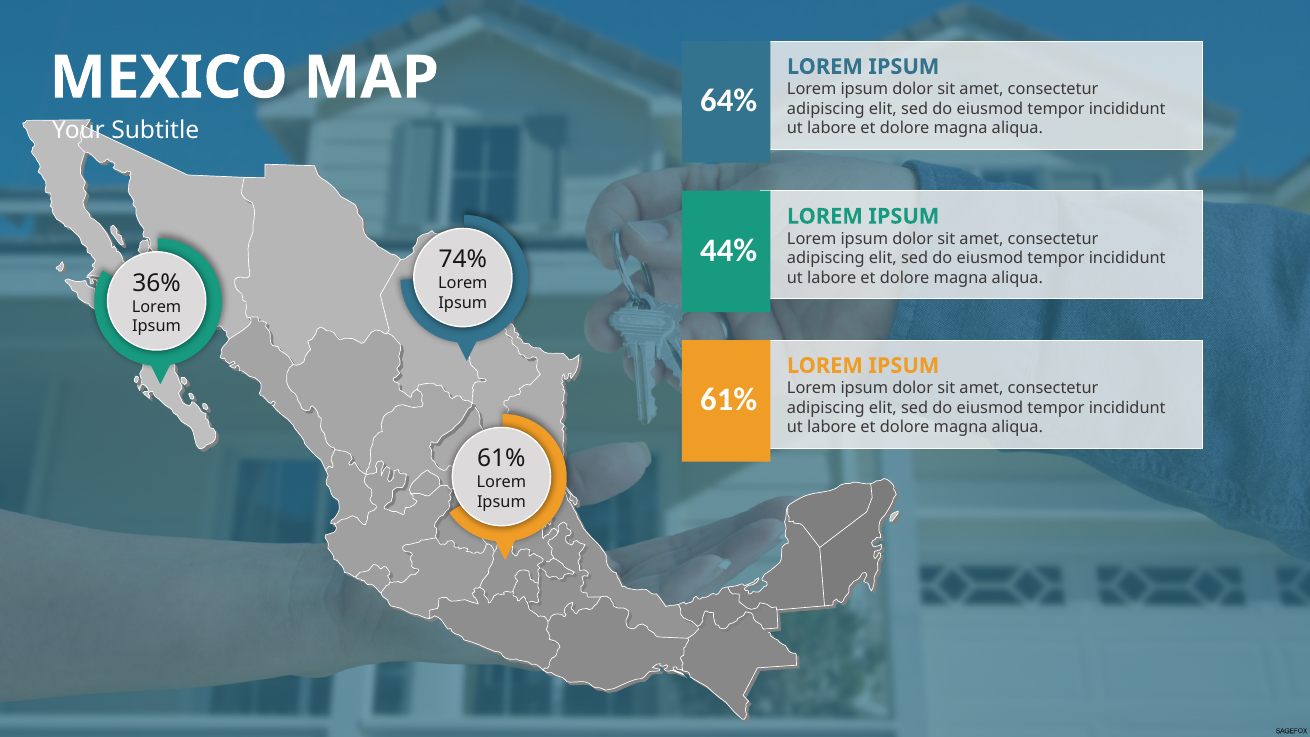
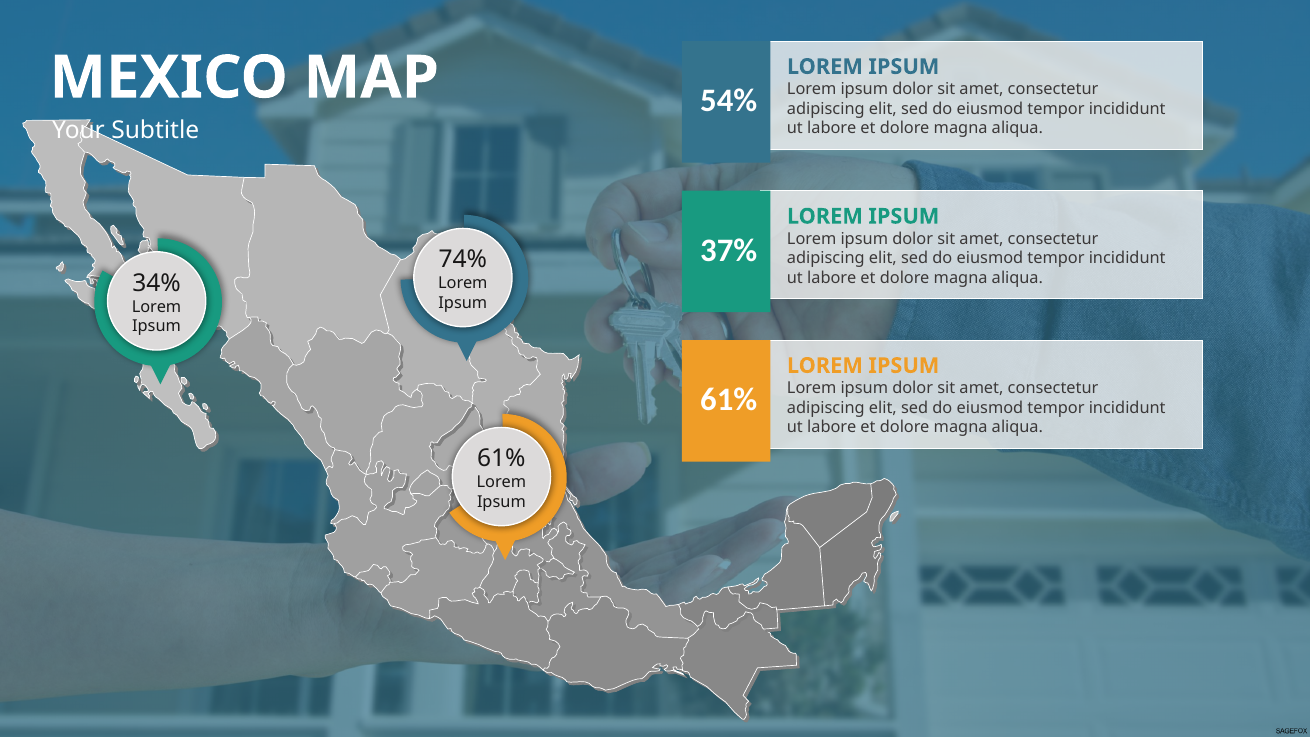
64%: 64% -> 54% (729, 101)
44%: 44% -> 37% (729, 250)
36%: 36% -> 34% (157, 283)
